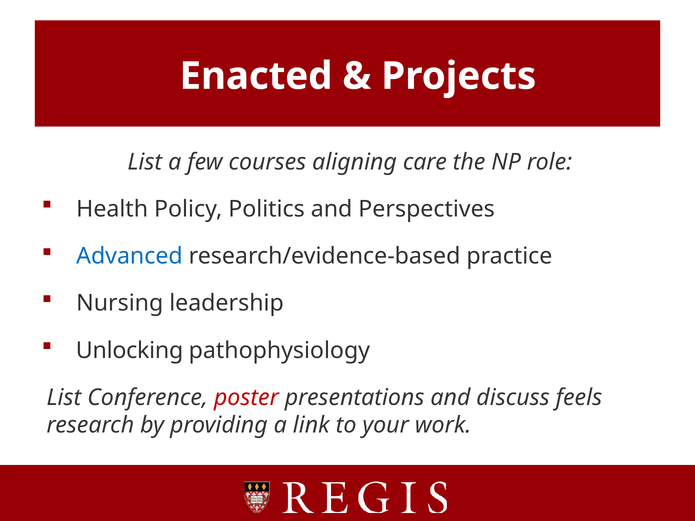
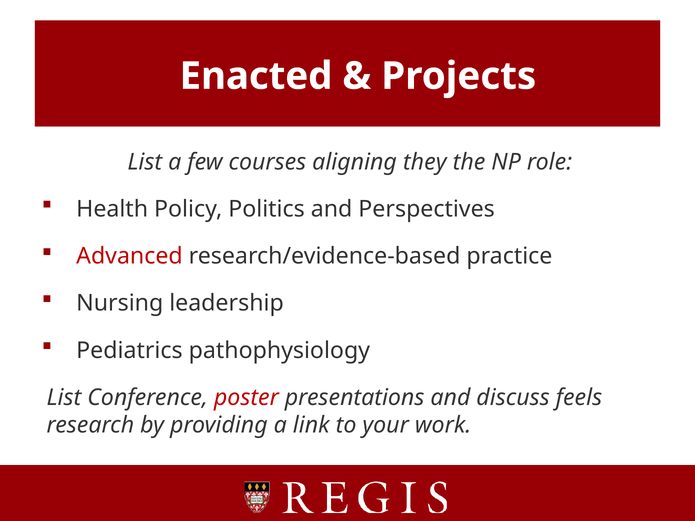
care: care -> they (425, 162)
Advanced colour: blue -> red (129, 256)
Unlocking: Unlocking -> Pediatrics (129, 351)
